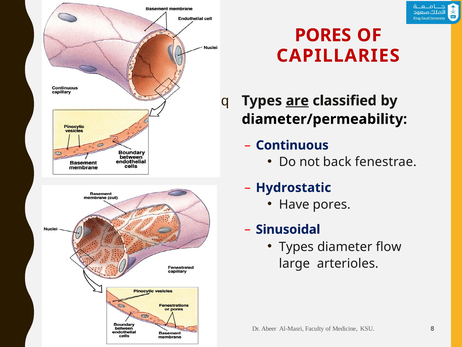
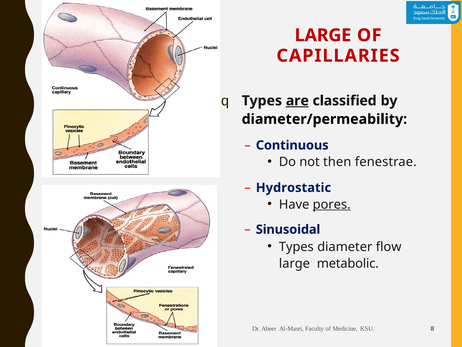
PORES: PORES -> LARGE (323, 35)
back: back -> then (337, 162)
pores underline: none -> present (332, 204)
arterioles: arterioles -> metabolic (348, 263)
